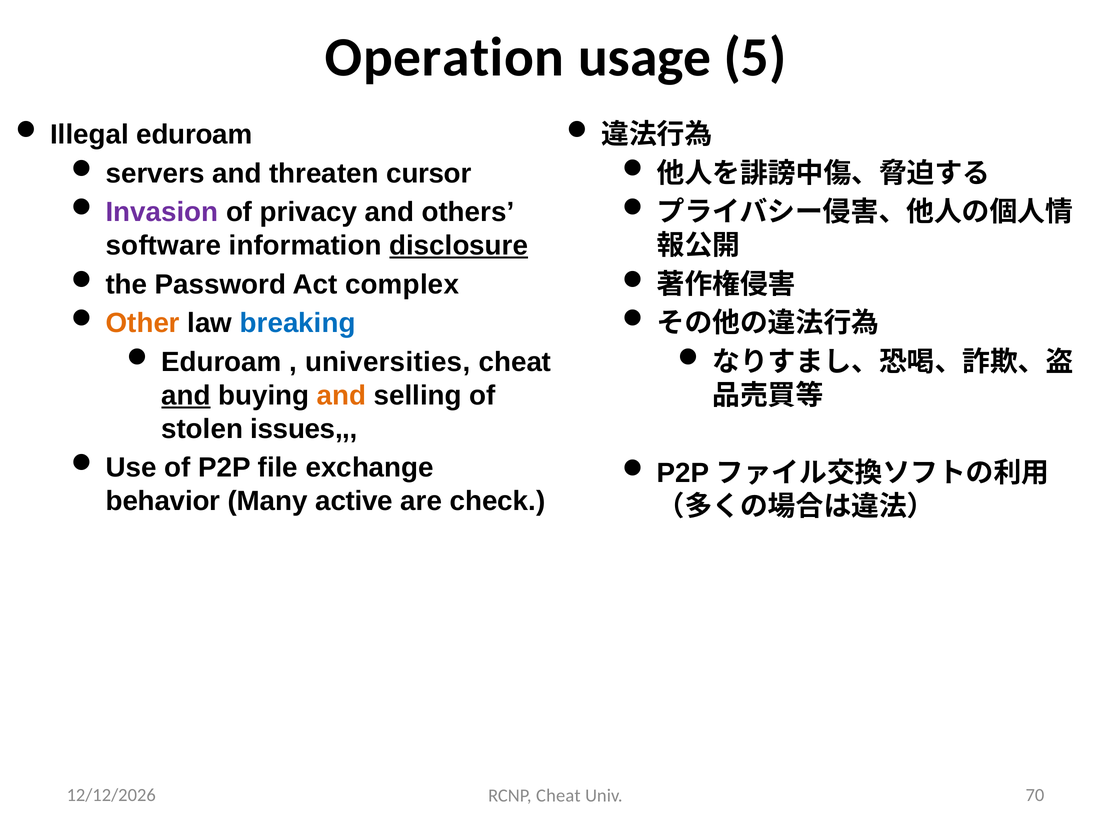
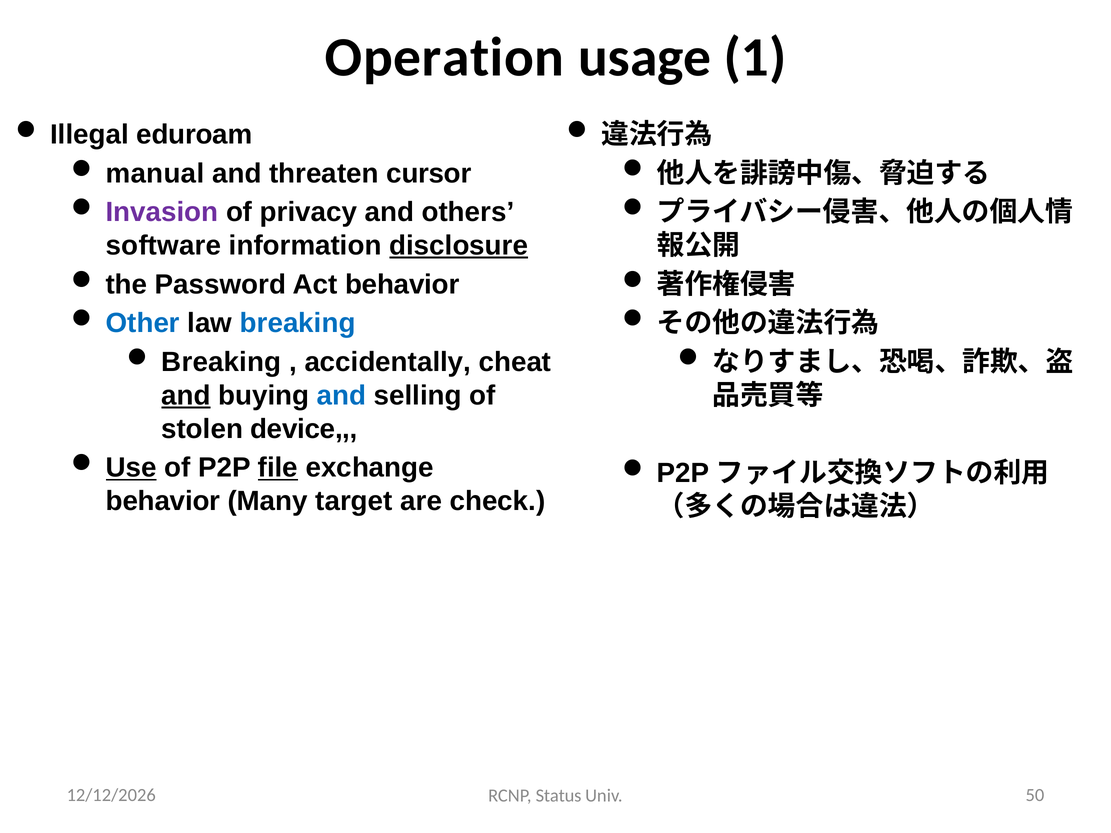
5: 5 -> 1 (755, 57)
servers: servers -> manual (155, 173)
Act complex: complex -> behavior (402, 285)
Other colour: orange -> blue (143, 323)
Eduroam: Eduroam -> Breaking (221, 362)
universities: universities -> accidentally (388, 362)
and colour: orange -> blue (342, 396)
issues: issues -> device (304, 429)
Use underline: none -> present (131, 468)
file underline: none -> present (278, 468)
active: active -> target (354, 501)
RCNP Cheat: Cheat -> Status (559, 796)
70: 70 -> 50 (1035, 796)
